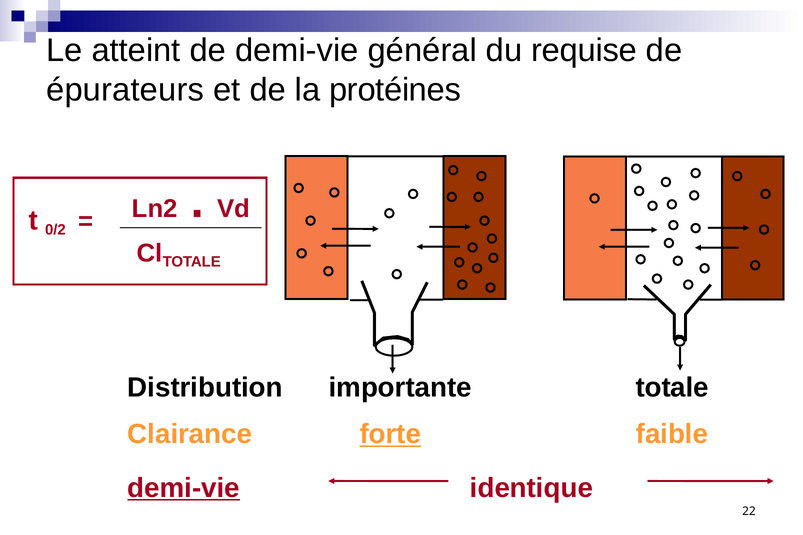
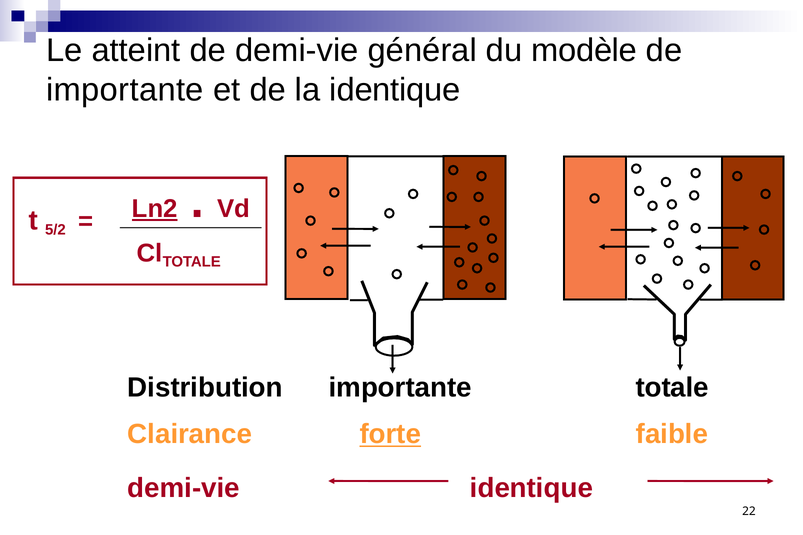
requise: requise -> modèle (584, 51)
épurateurs: épurateurs -> importante (125, 90)
la protéines: protéines -> identique (395, 90)
0/2: 0/2 -> 5/2 (55, 230)
Ln2 underline: none -> present (155, 209)
demi-vie underline: present -> none (184, 488)
